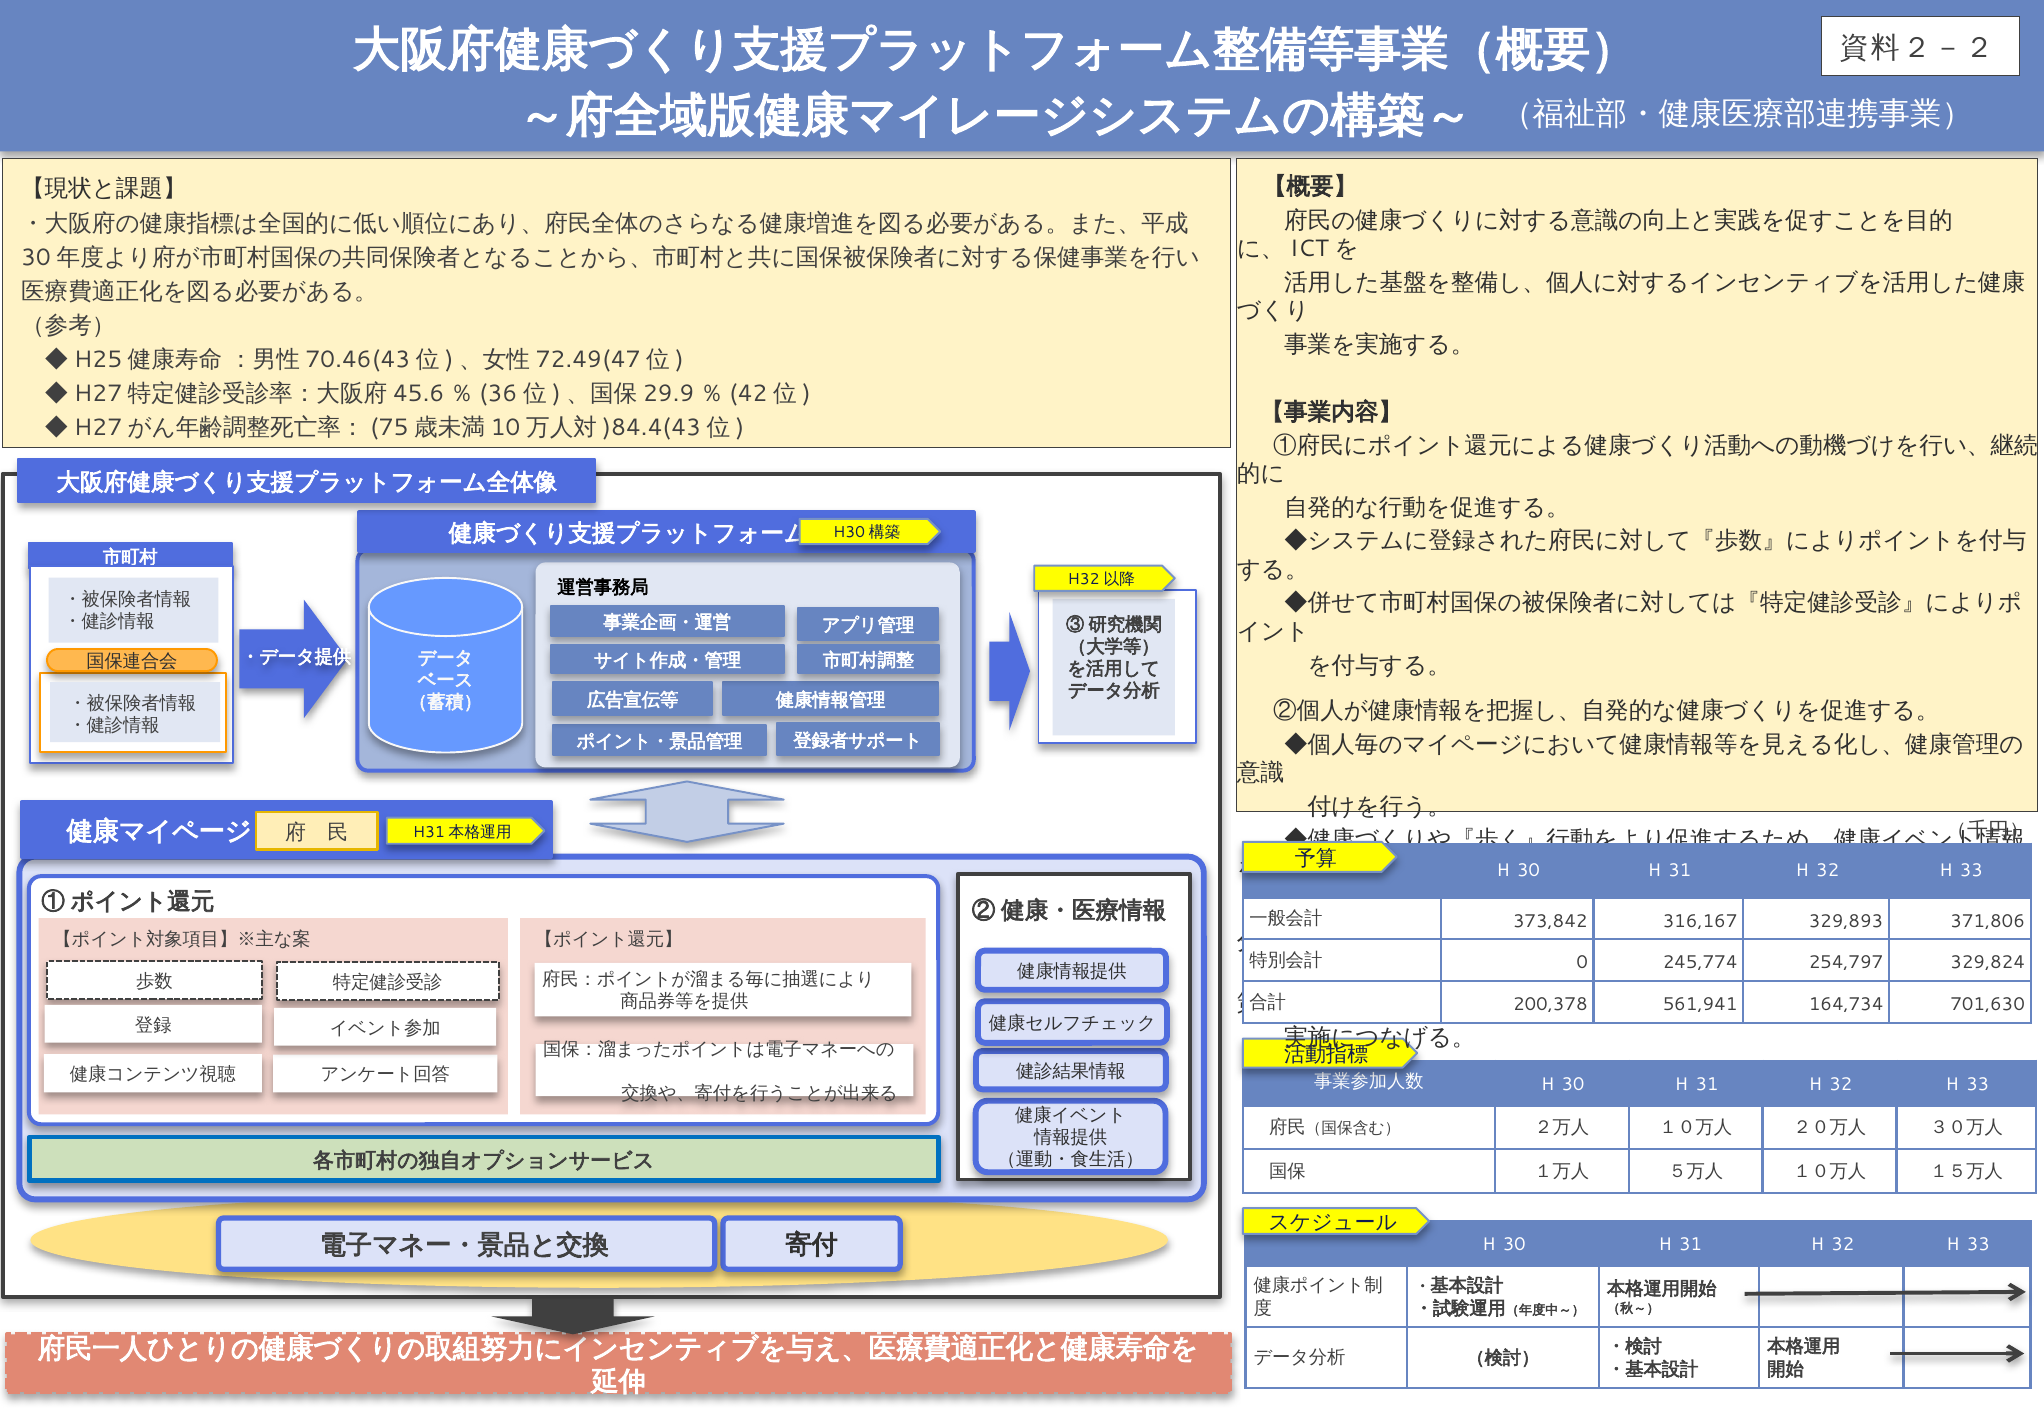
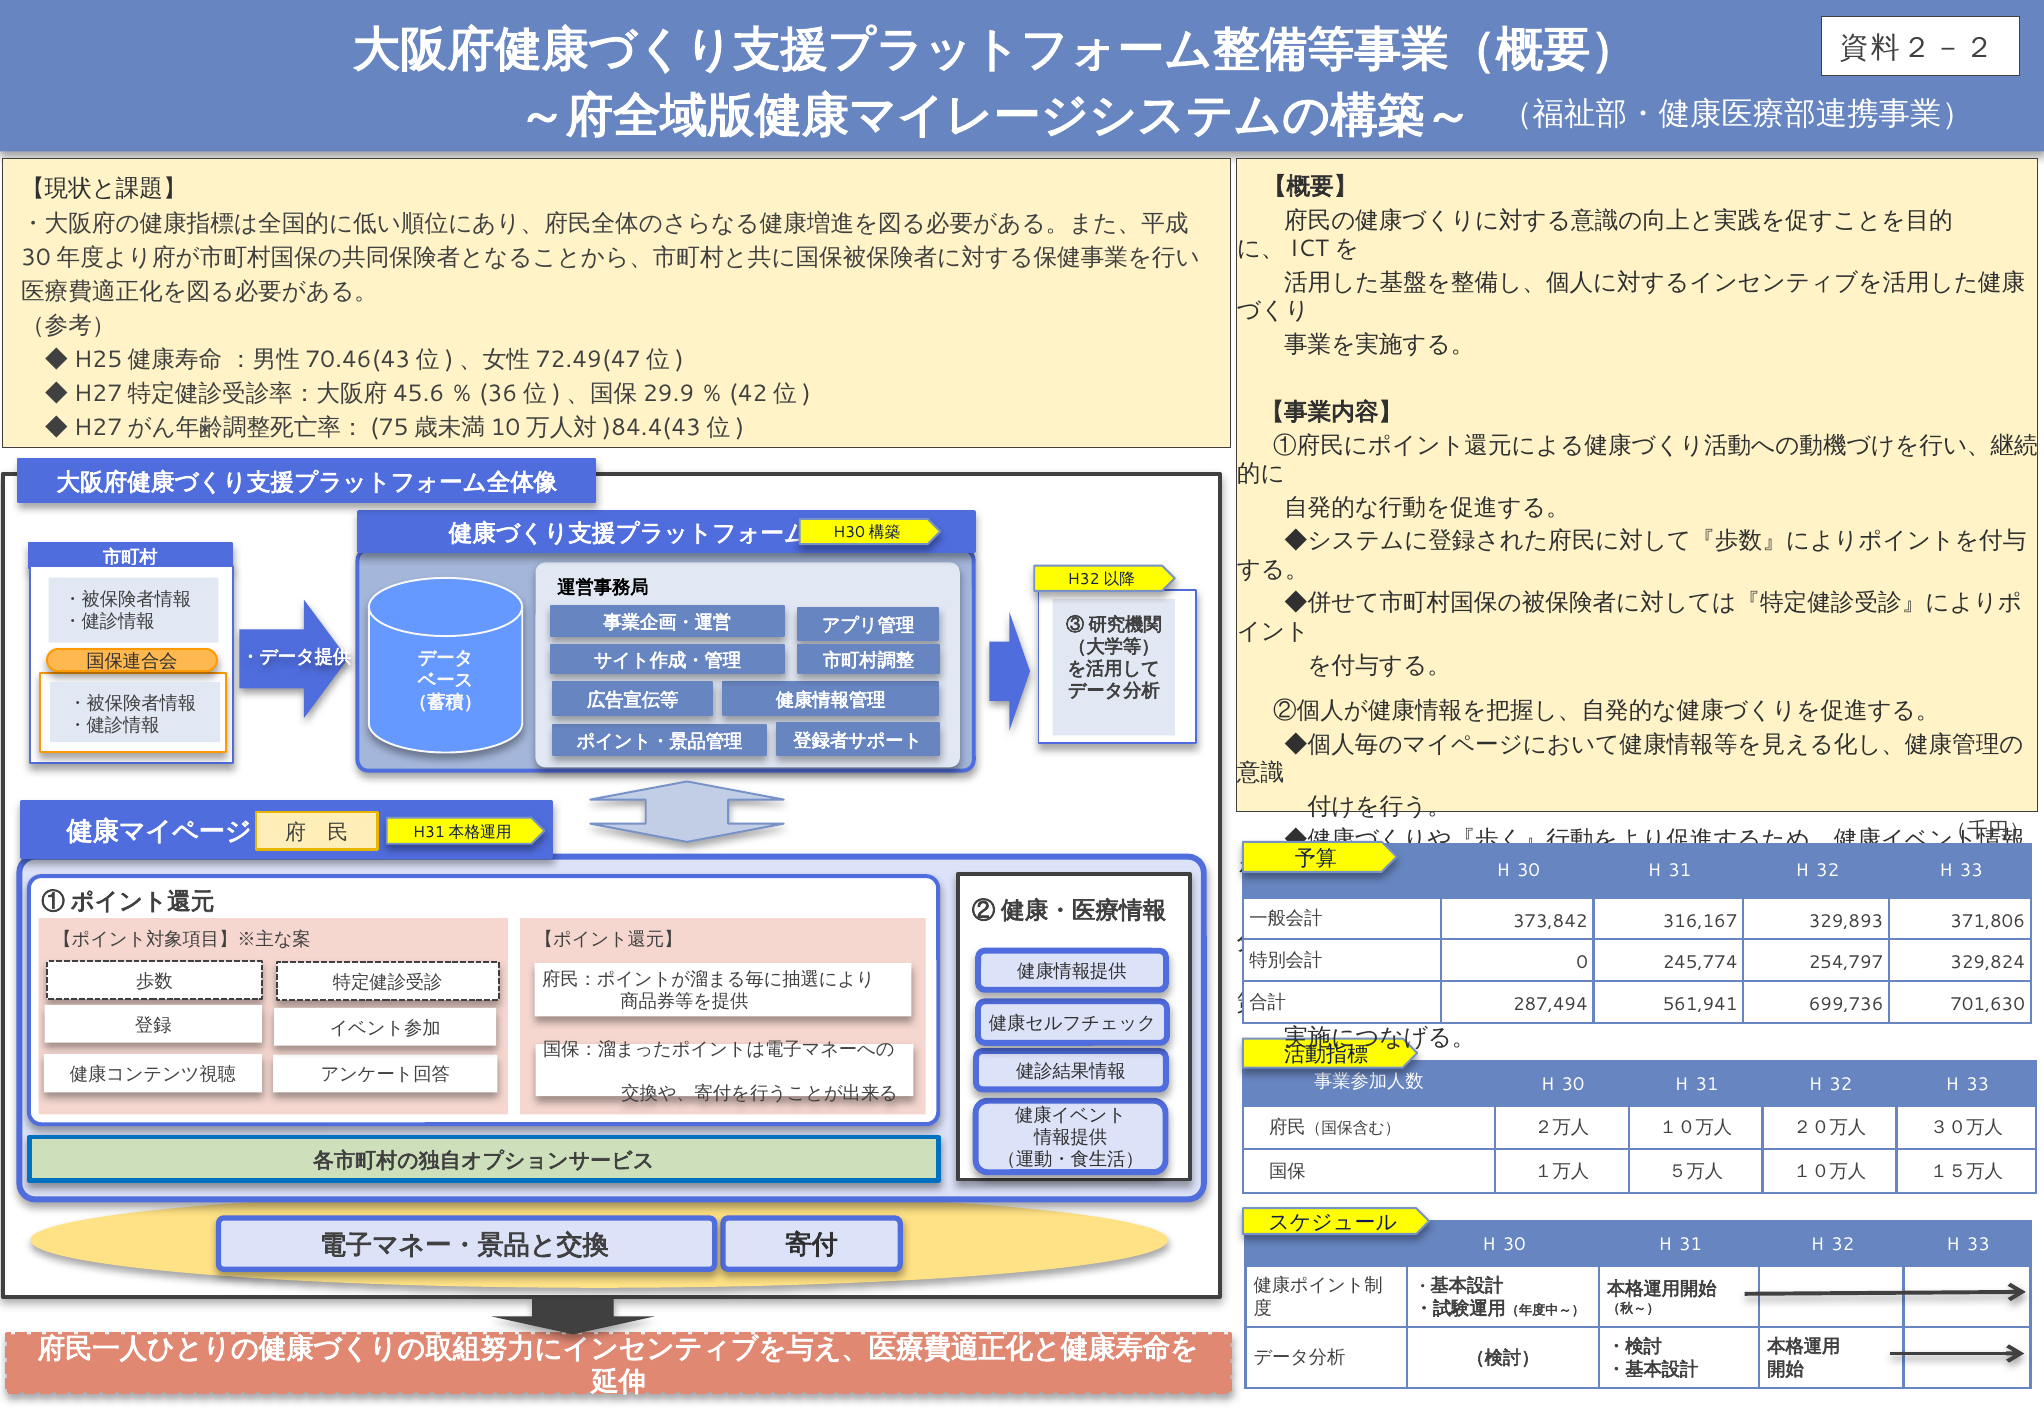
200,378: 200,378 -> 287,494 (1550, 1004)
164,734: 164,734 -> 699,736 (1846, 1004)
